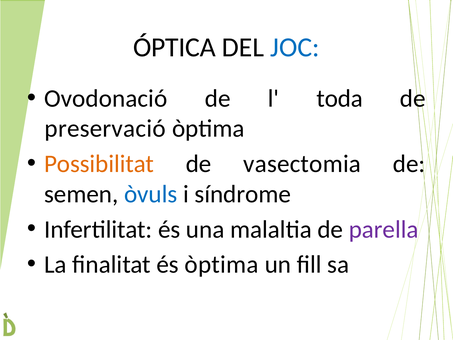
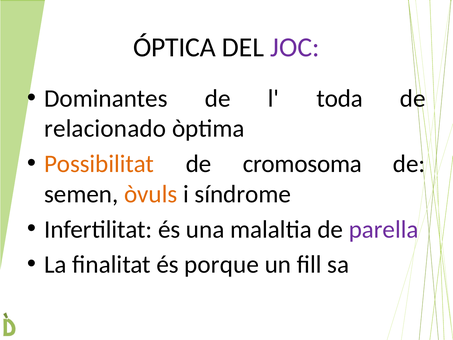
JOC colour: blue -> purple (295, 47)
Ovodonació: Ovodonació -> Dominantes (106, 98)
preservació: preservació -> relacionado (105, 129)
vasectomia: vasectomia -> cromosoma (302, 164)
òvuls colour: blue -> orange (151, 194)
és òptima: òptima -> porque (222, 264)
